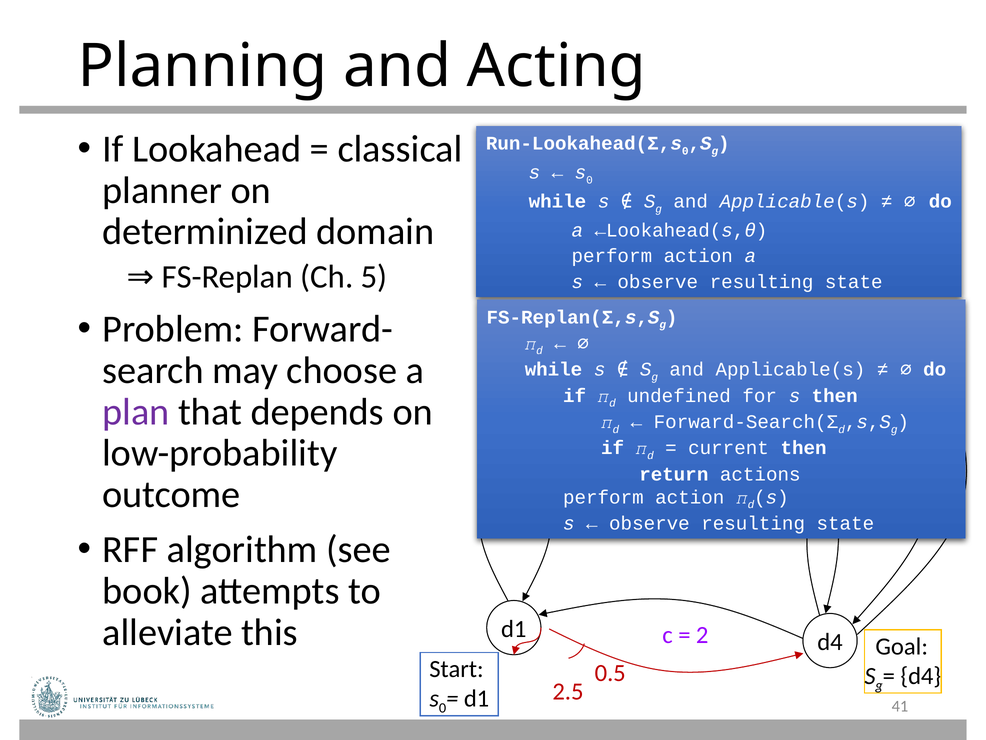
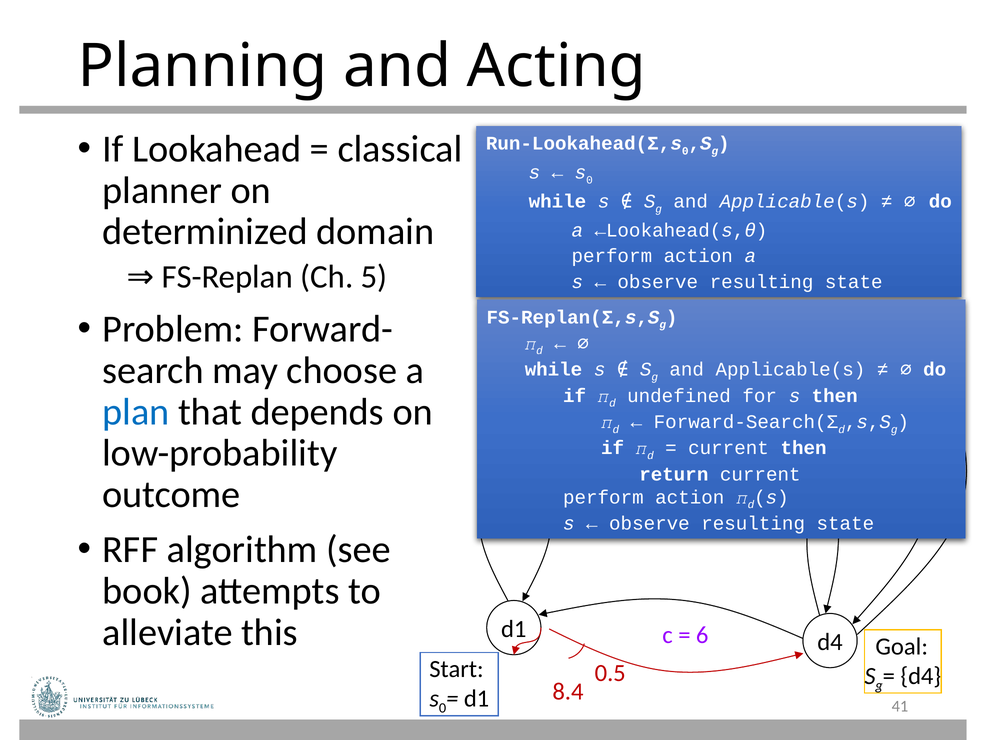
plan colour: purple -> blue (136, 412)
return actions: actions -> current (760, 474)
2: 2 -> 6 (702, 634)
2.5: 2.5 -> 8.4 (568, 691)
